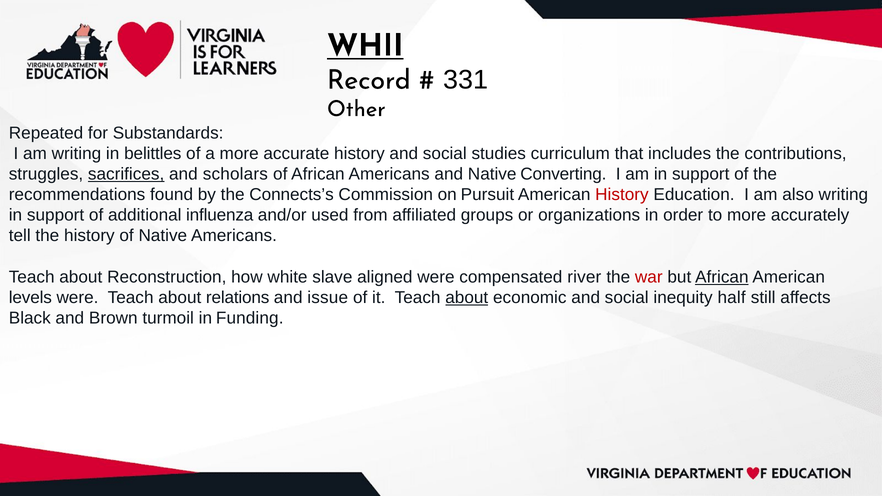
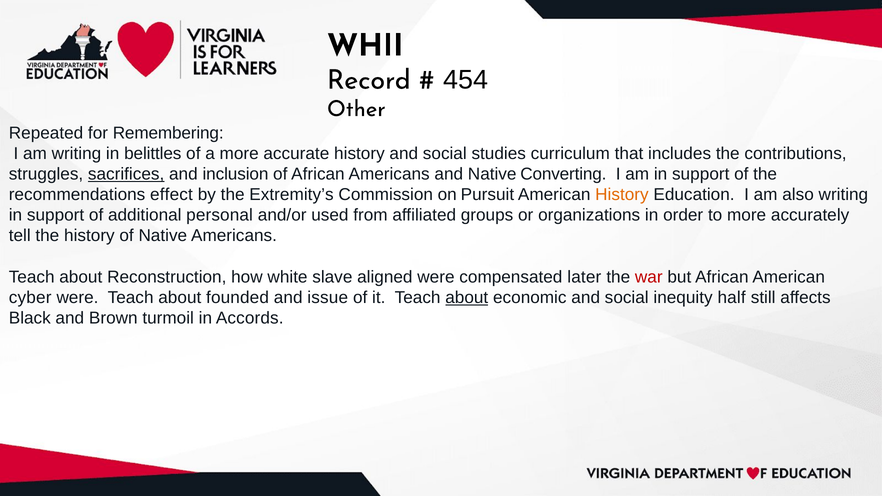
WHII underline: present -> none (365, 46)
331: 331 -> 454 (466, 80)
Substandards: Substandards -> Remembering (168, 133)
scholars: scholars -> inclusion (235, 174)
found: found -> effect (171, 195)
Connects’s: Connects’s -> Extremity’s (291, 195)
History colour: red -> orange (622, 195)
influenza: influenza -> personal (220, 215)
river: river -> later (584, 277)
African underline: present -> none (722, 277)
levels: levels -> cyber (30, 298)
relations: relations -> founded (238, 298)
Funding: Funding -> Accords (250, 318)
